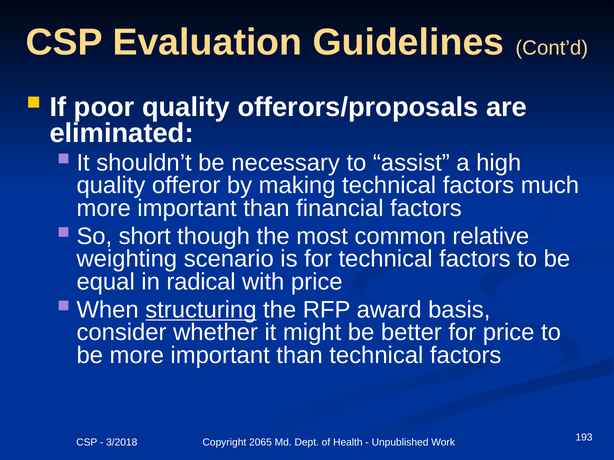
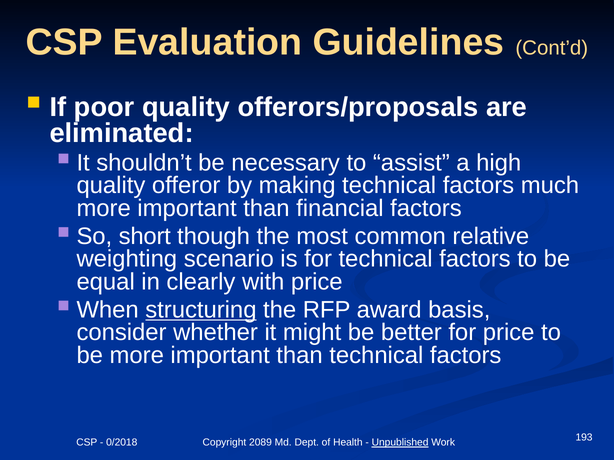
radical: radical -> clearly (201, 282)
3/2018: 3/2018 -> 0/2018 (122, 443)
2065: 2065 -> 2089 (260, 443)
Unpublished underline: none -> present (400, 443)
